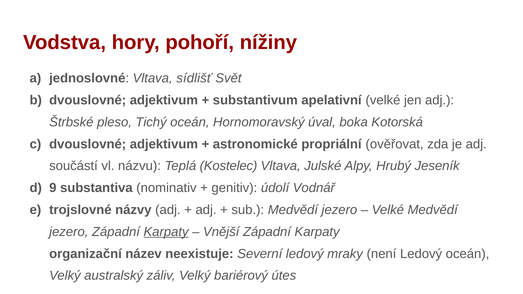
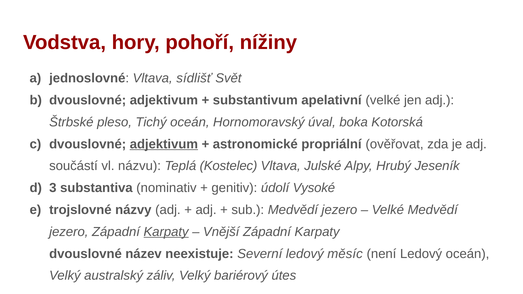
adjektivum underline: none -> present (164, 144)
9: 9 -> 3 (53, 188)
Vodnář: Vodnář -> Vysoké (314, 188)
organizační: organizační -> dvouslovné (86, 254)
mraky: mraky -> měsíc (345, 254)
